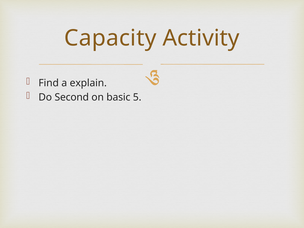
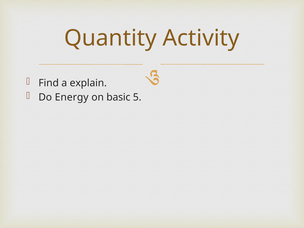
Capacity: Capacity -> Quantity (110, 38)
Second: Second -> Energy (72, 97)
